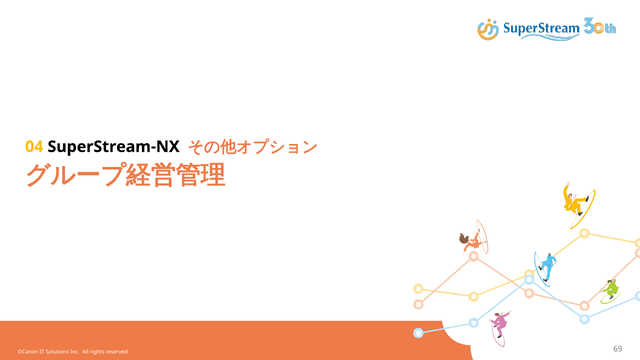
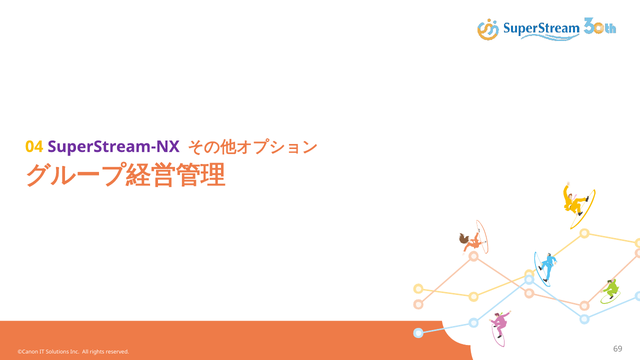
SuperStream-NX colour: black -> purple (114, 147)
